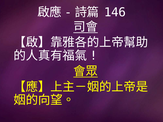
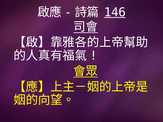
146 underline: none -> present (115, 12)
